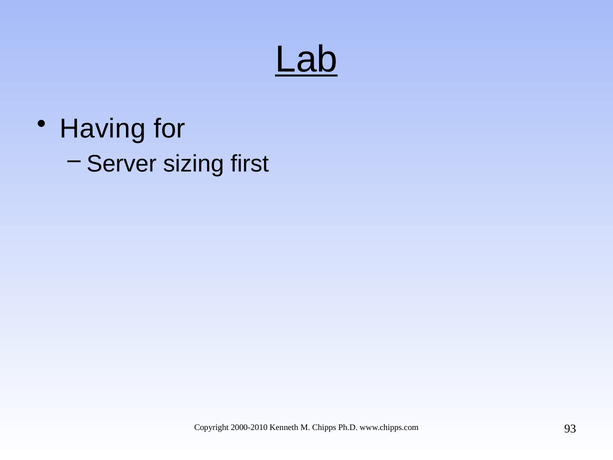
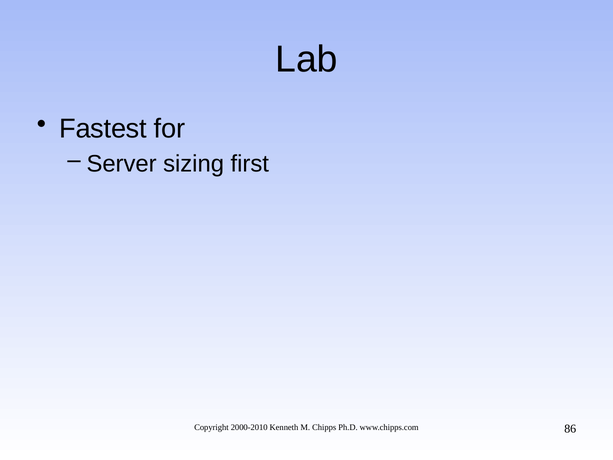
Lab underline: present -> none (306, 59)
Having: Having -> Fastest (103, 129)
93: 93 -> 86 (570, 429)
